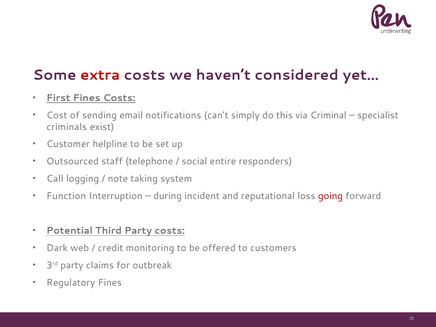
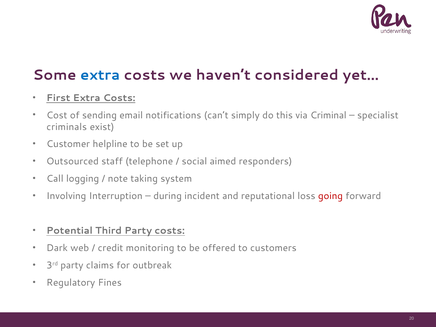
extra colour: red -> blue (100, 75)
First Fines: Fines -> Extra (87, 98)
entire: entire -> aimed (223, 161)
Function: Function -> Involving (66, 196)
